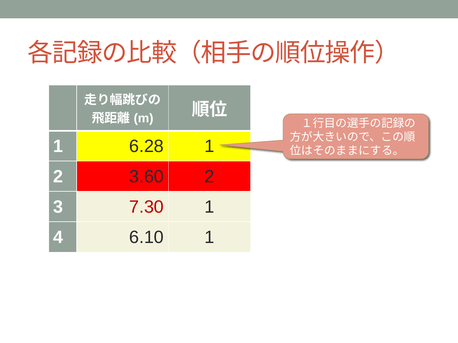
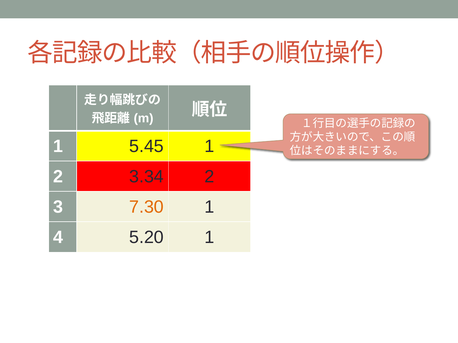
6.28: 6.28 -> 5.45 (147, 146)
3.60: 3.60 -> 3.34 (147, 177)
7.30 colour: red -> orange (147, 207)
6.10: 6.10 -> 5.20 (147, 238)
